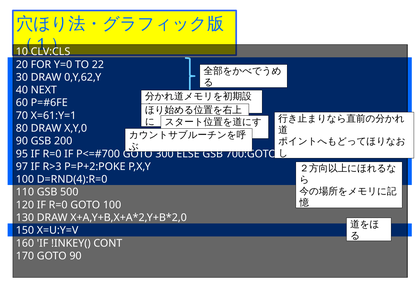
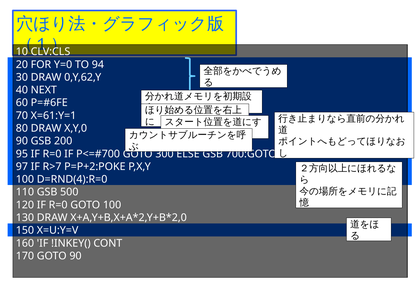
22: 22 -> 94 (98, 65)
R>3: R>3 -> R>7 (52, 167)
